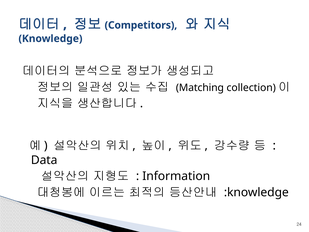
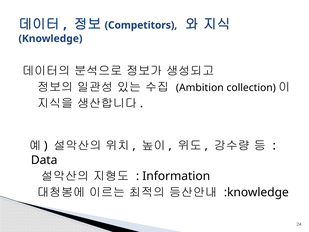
Matching: Matching -> Ambition (200, 88)
